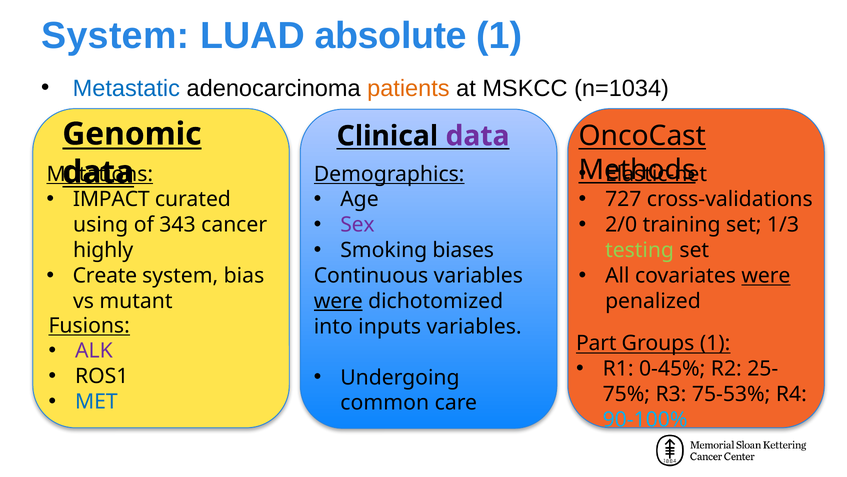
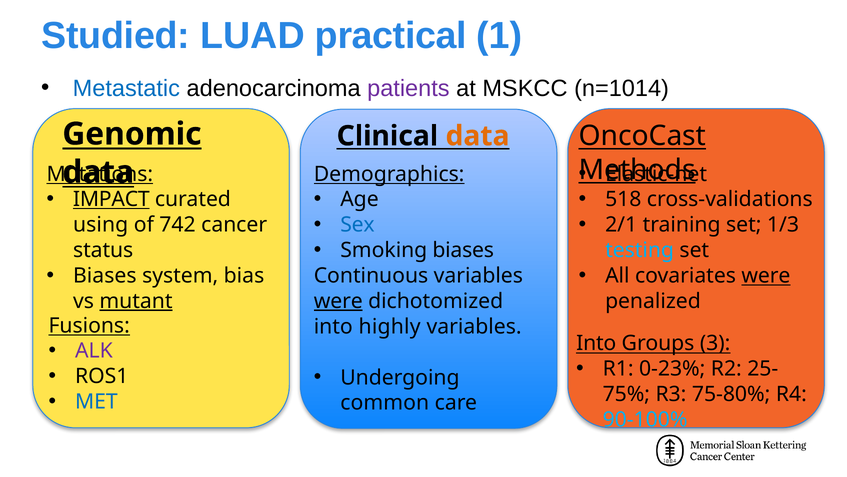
System: System -> Studied (116, 36)
absolute: absolute -> practical (391, 36)
patients colour: orange -> purple (408, 88)
n=1034: n=1034 -> n=1014 (622, 88)
data colour: purple -> orange (478, 136)
IMPACT underline: none -> present (111, 199)
727: 727 -> 518 (623, 199)
Sex colour: purple -> blue (357, 225)
2/0: 2/0 -> 2/1 (621, 225)
343: 343 -> 742 (178, 225)
highly: highly -> status (103, 250)
testing colour: light green -> light blue (640, 250)
Create: Create -> Biases (105, 275)
mutant underline: none -> present (136, 301)
inputs: inputs -> highly (390, 326)
Part: Part -> Into (596, 343)
Groups 1: 1 -> 3 (715, 343)
0-45%: 0-45% -> 0-23% (672, 368)
75-53%: 75-53% -> 75-80% (731, 394)
